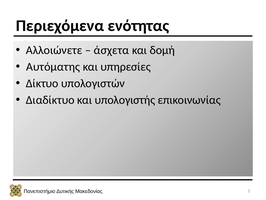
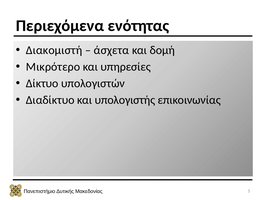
Αλλοιώνετε: Αλλοιώνετε -> Διακομιστή (54, 50)
Αυτόματης: Αυτόματης -> Μικρότερο (53, 67)
